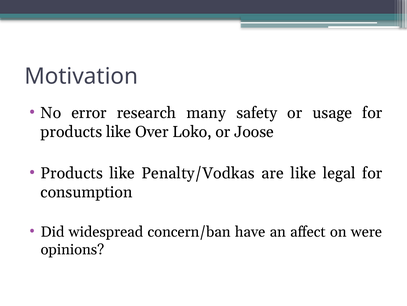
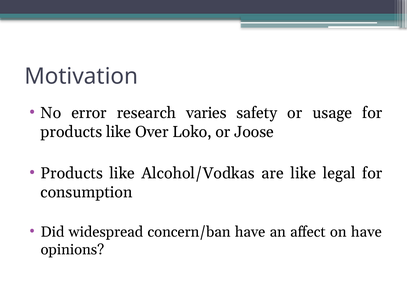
many: many -> varies (206, 113)
Penalty/Vodkas: Penalty/Vodkas -> Alcohol/Vodkas (198, 173)
on were: were -> have (366, 231)
